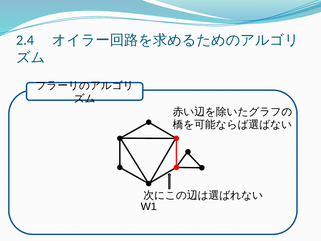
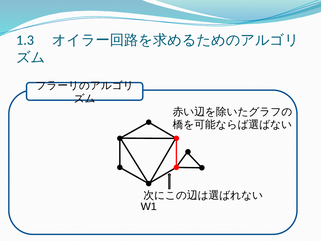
2.4: 2.4 -> 1.3 (25, 40)
